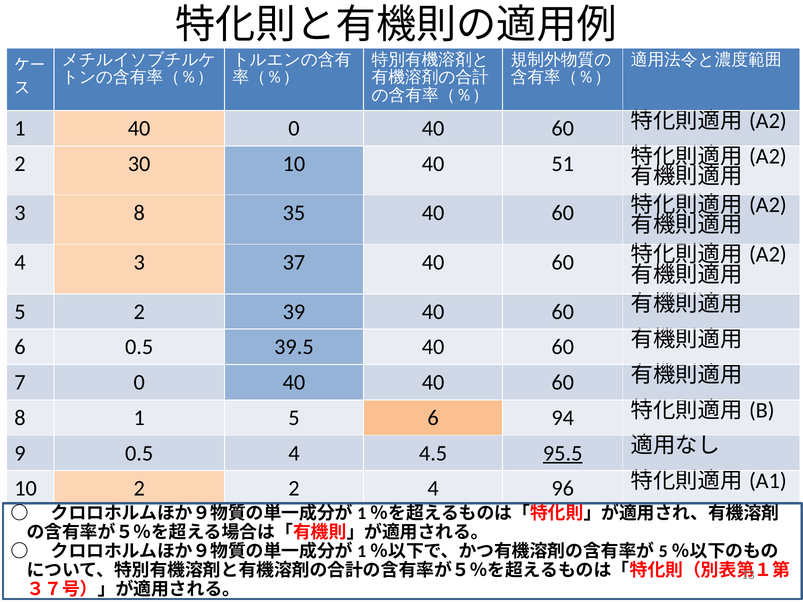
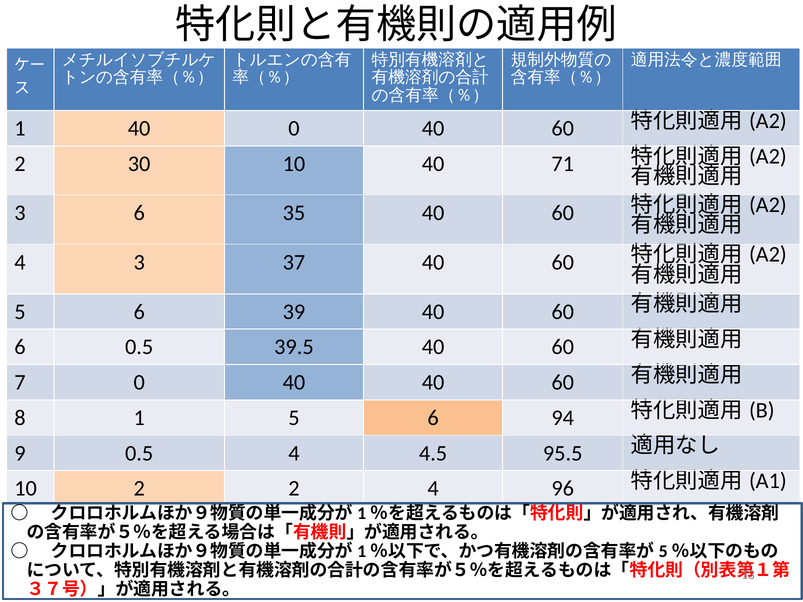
51: 51 -> 71 (563, 164)
3 8: 8 -> 6 (139, 213)
2: 2 -> 6 (139, 312)
95.5 underline: present -> none (563, 453)
